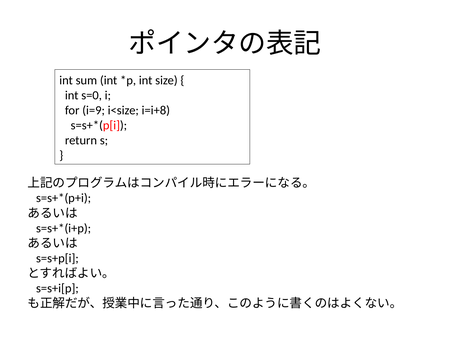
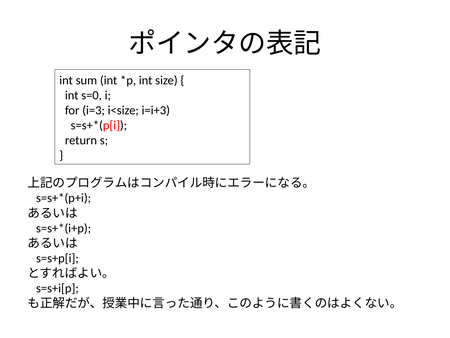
i=9: i=9 -> i=3 (94, 110)
i=i+8: i=i+8 -> i=i+3 (156, 110)
